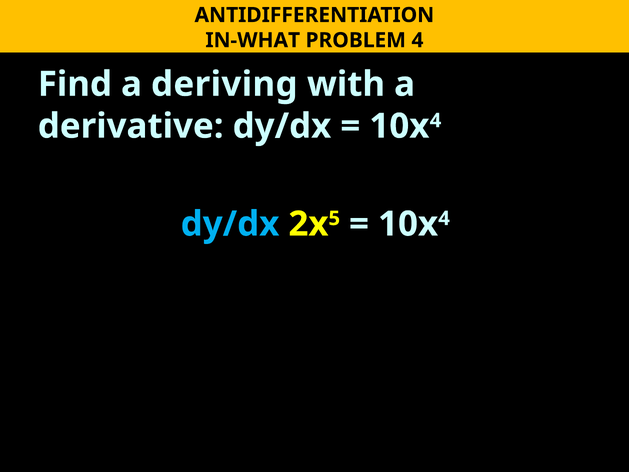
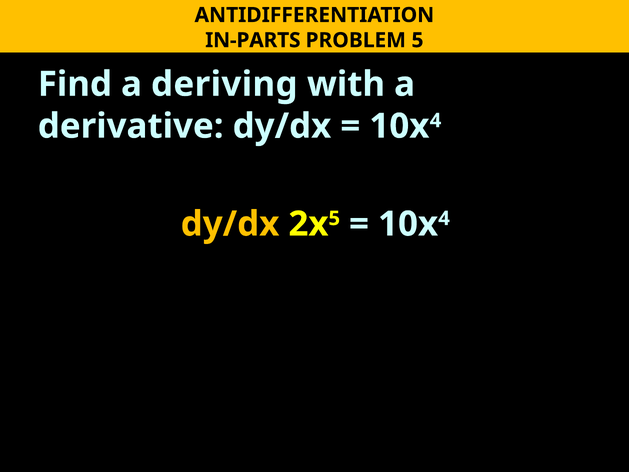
IN-WHAT: IN-WHAT -> IN-PARTS (253, 40)
PROBLEM 4: 4 -> 5 (417, 40)
dy/dx colour: light blue -> yellow (230, 224)
